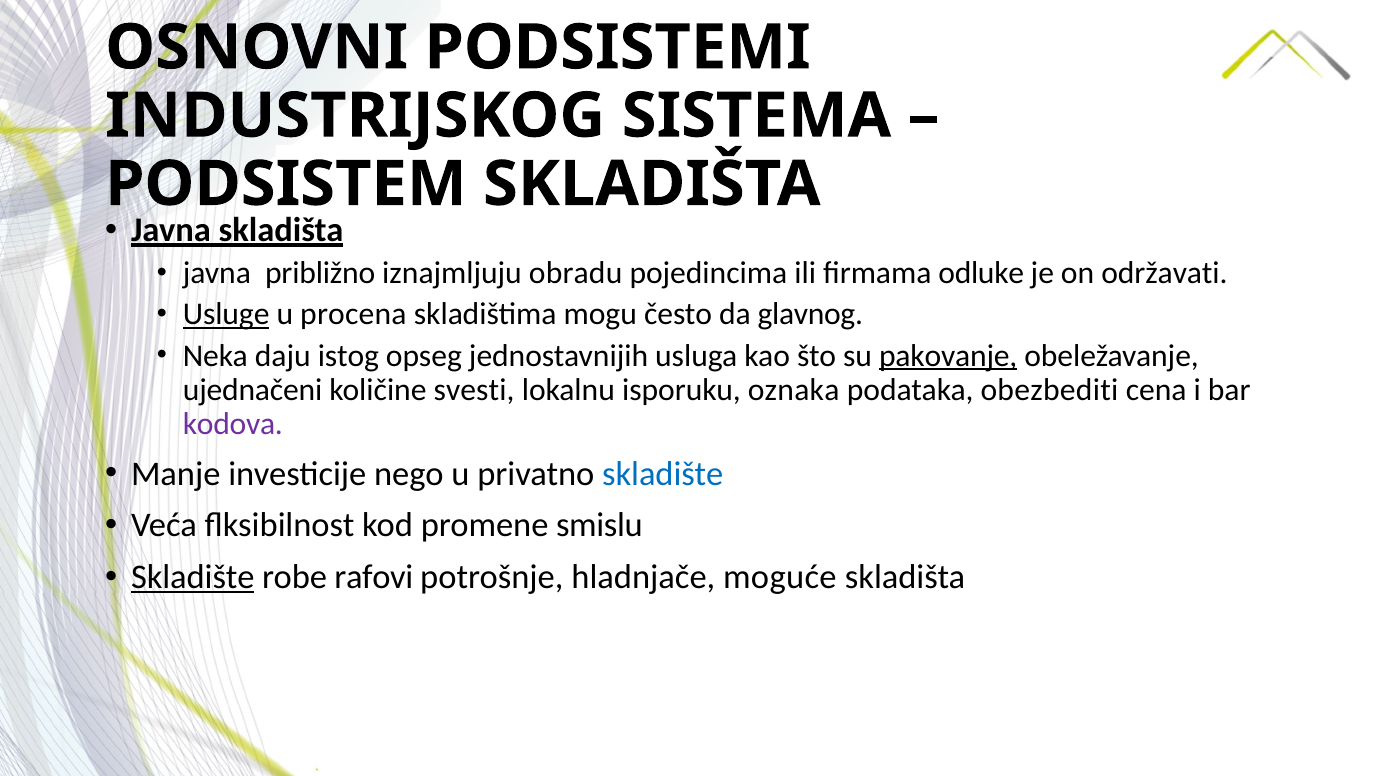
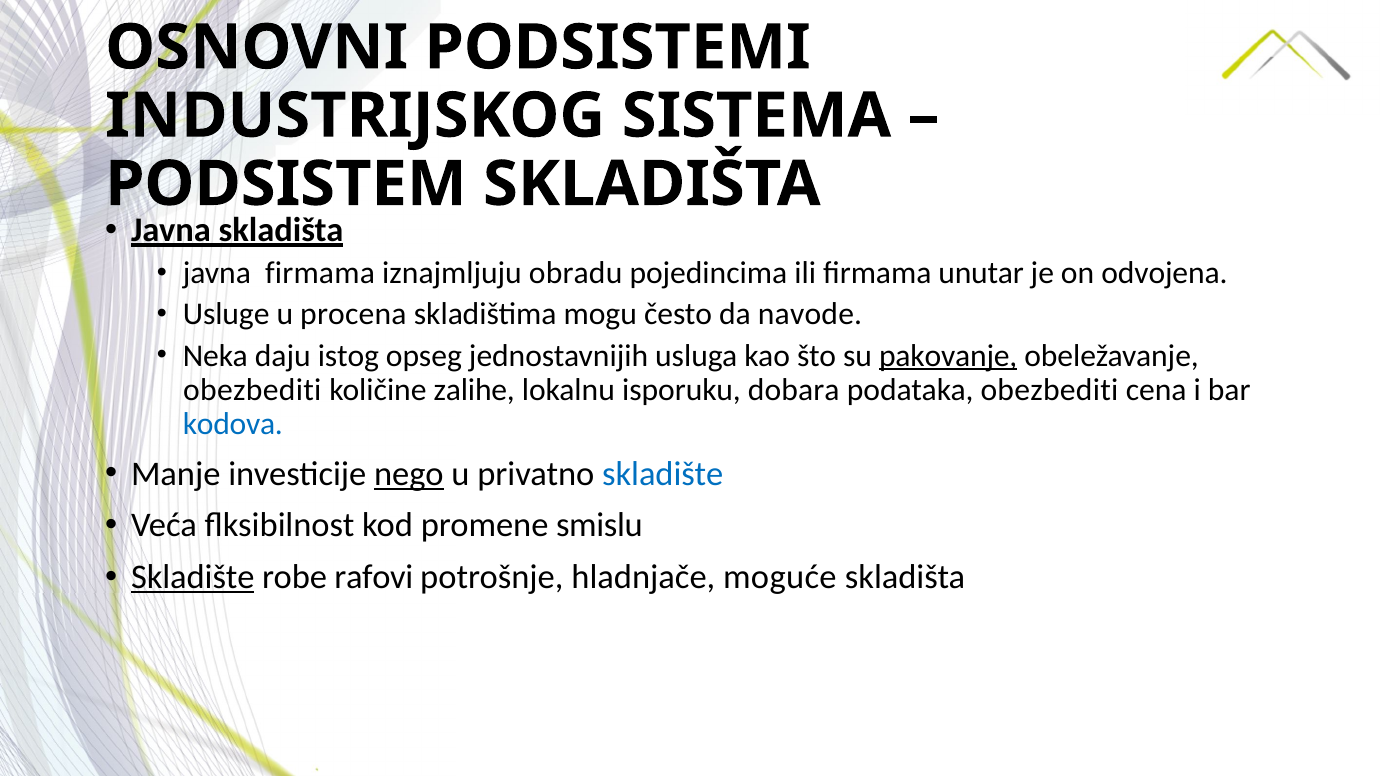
javna približno: približno -> firmama (320, 273)
odluke: odluke -> unutar (981, 273)
održavati: održavati -> odvojena (1164, 273)
Usluge underline: present -> none (226, 314)
glavnog: glavnog -> navode (810, 314)
ujednačeni: ujednačeni -> obezbediti (252, 390)
svesti: svesti -> zalihe (474, 390)
oznaka: oznaka -> dobara (794, 390)
kodova colour: purple -> blue (233, 424)
nego underline: none -> present (409, 474)
